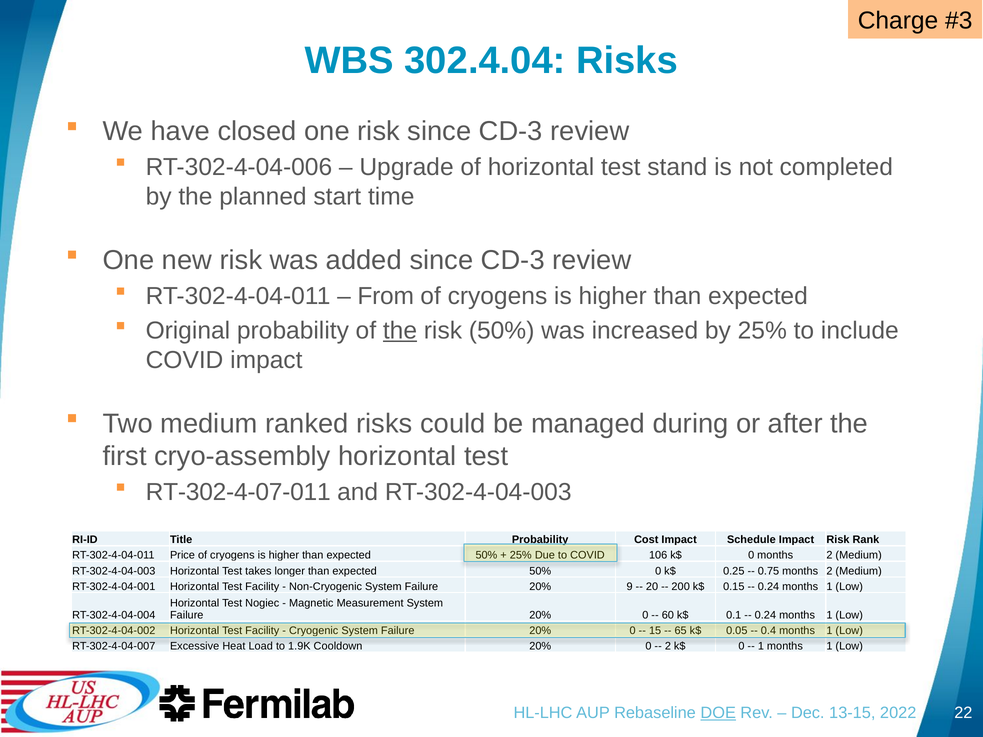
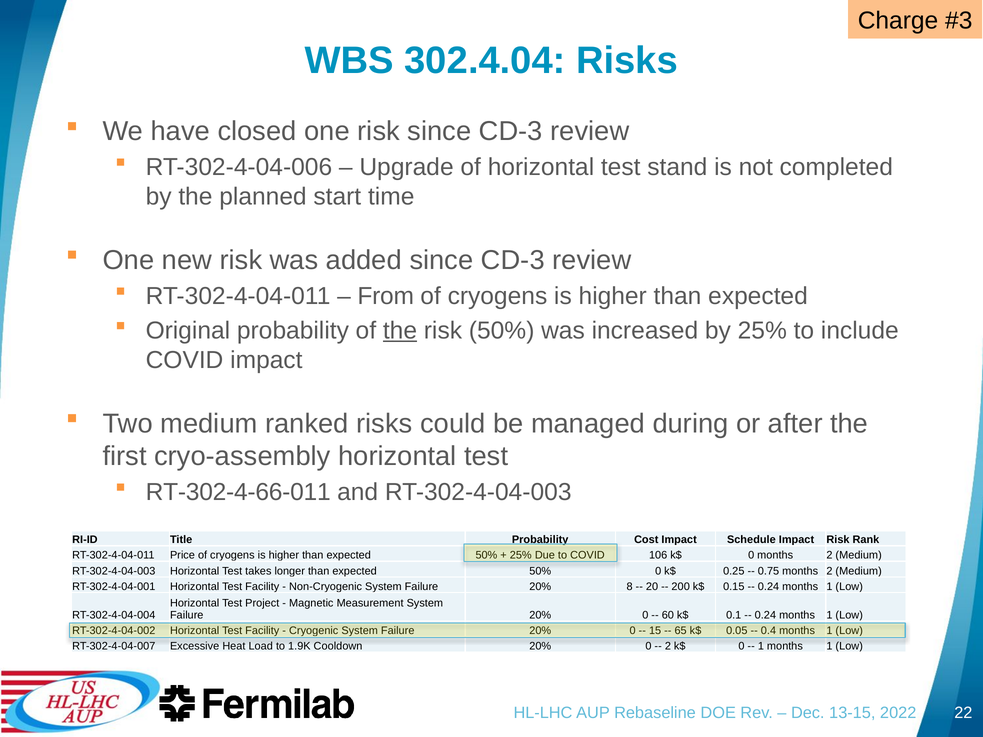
RT-302-4-07-011: RT-302-4-07-011 -> RT-302-4-66-011 (238, 492)
9: 9 -> 8 (630, 587)
Nogiec: Nogiec -> Project (262, 603)
DOE underline: present -> none (718, 713)
